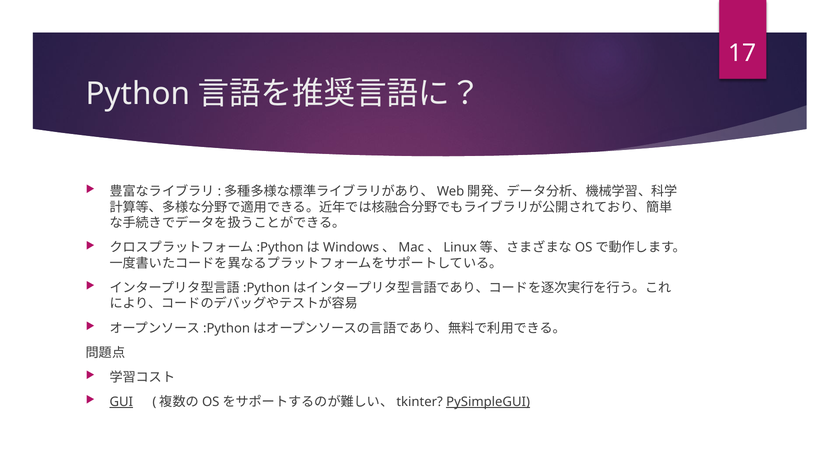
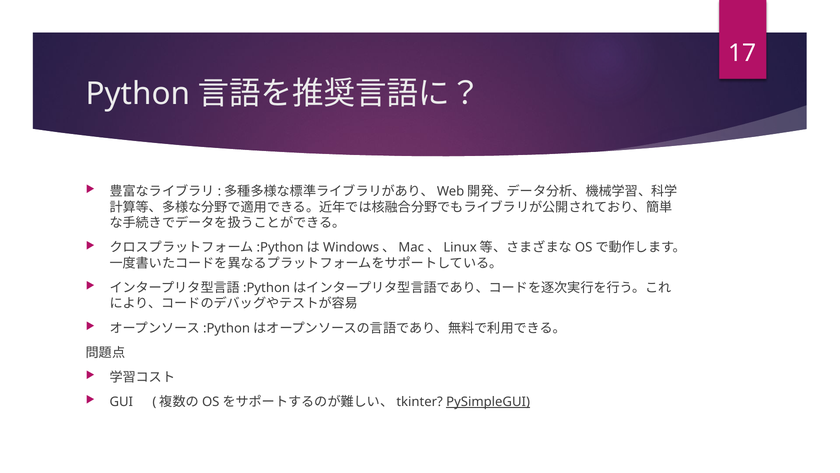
GUI underline: present -> none (121, 401)
